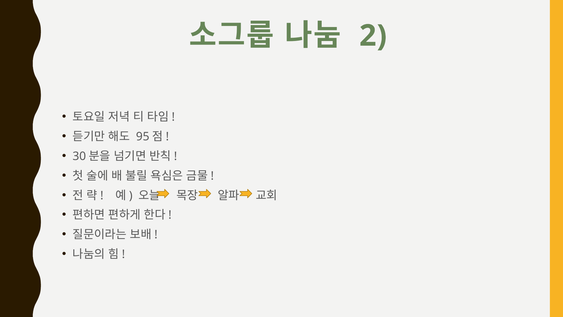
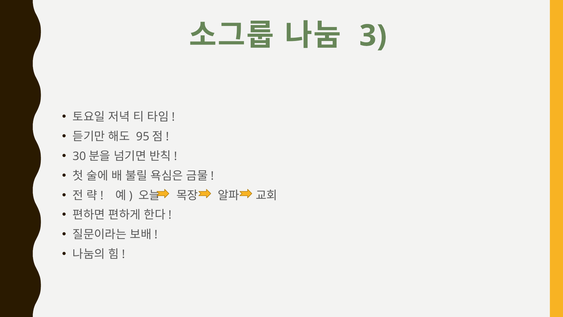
2: 2 -> 3 (373, 36)
